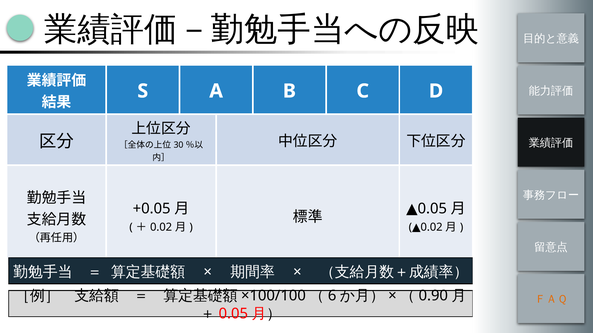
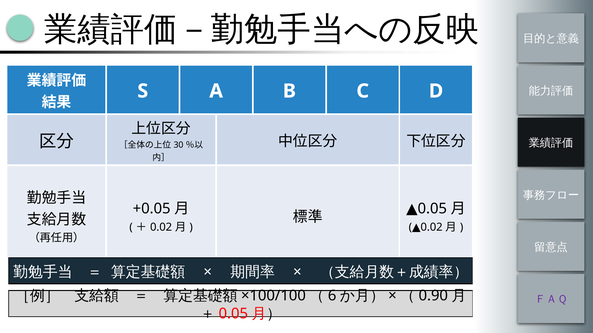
ＦＡＱ colour: orange -> purple (551, 300)
